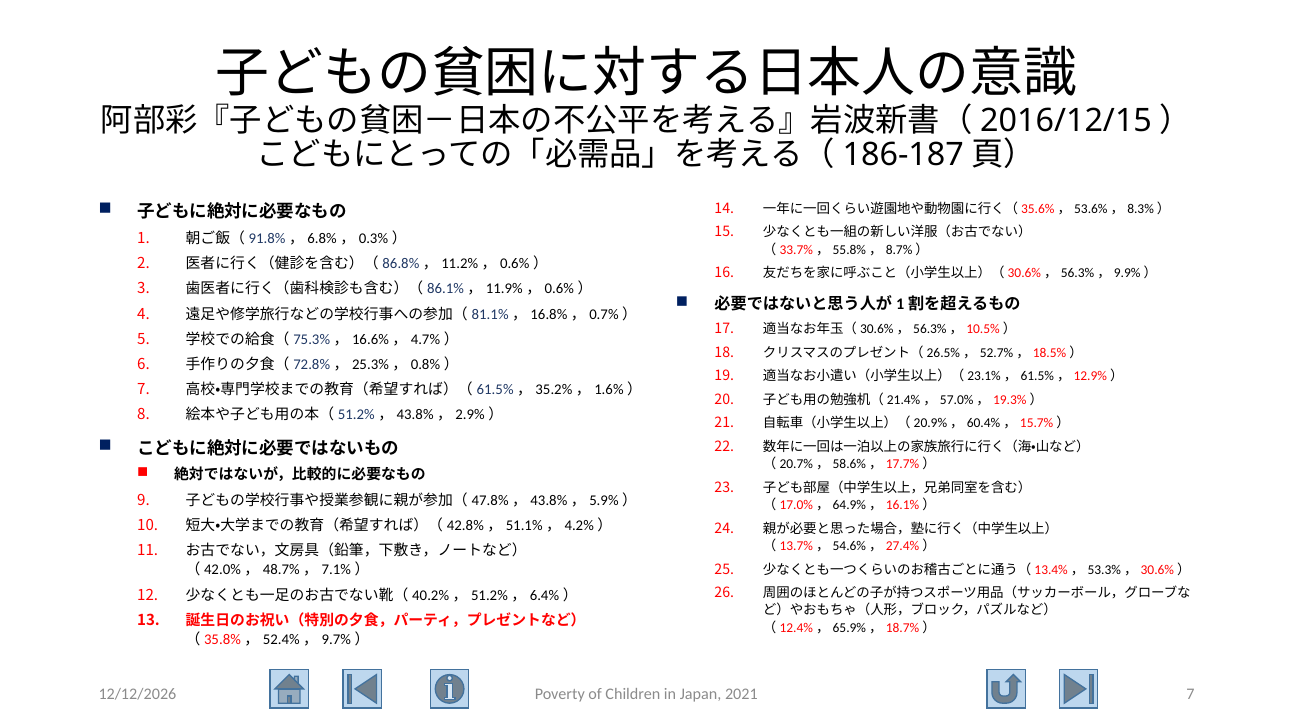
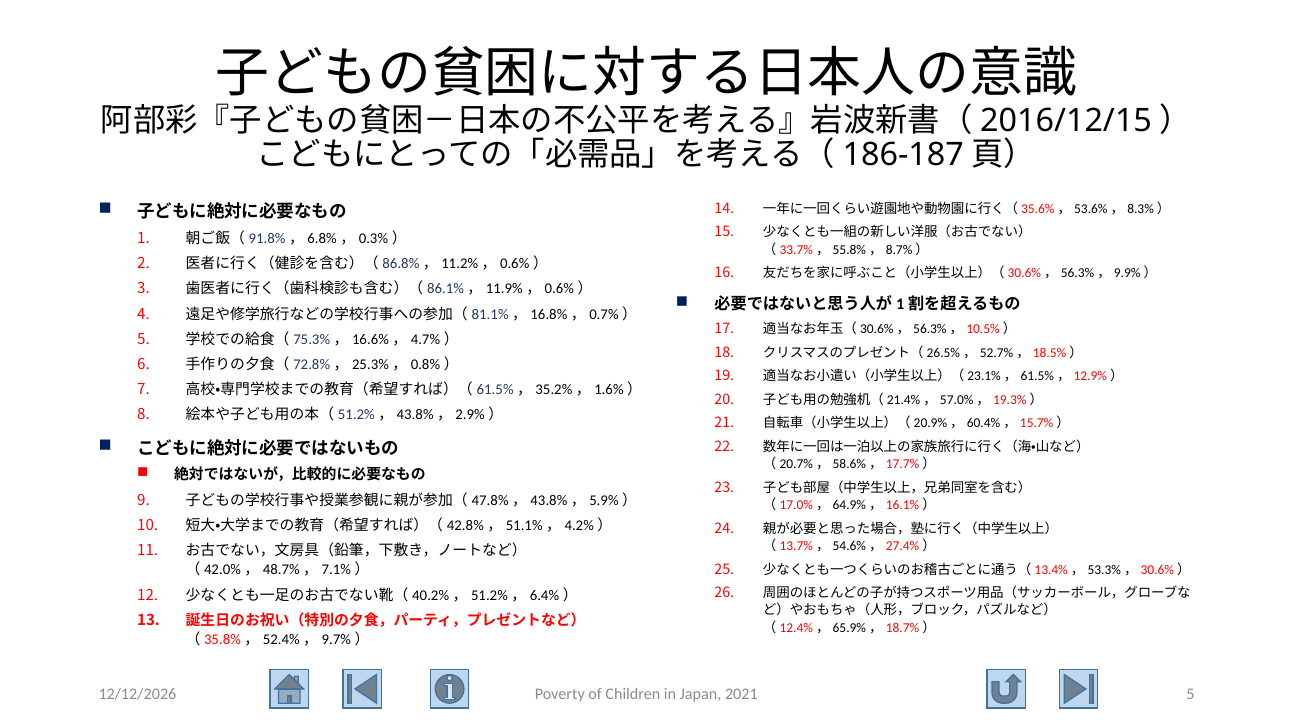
2021 7: 7 -> 5 (1190, 694)
